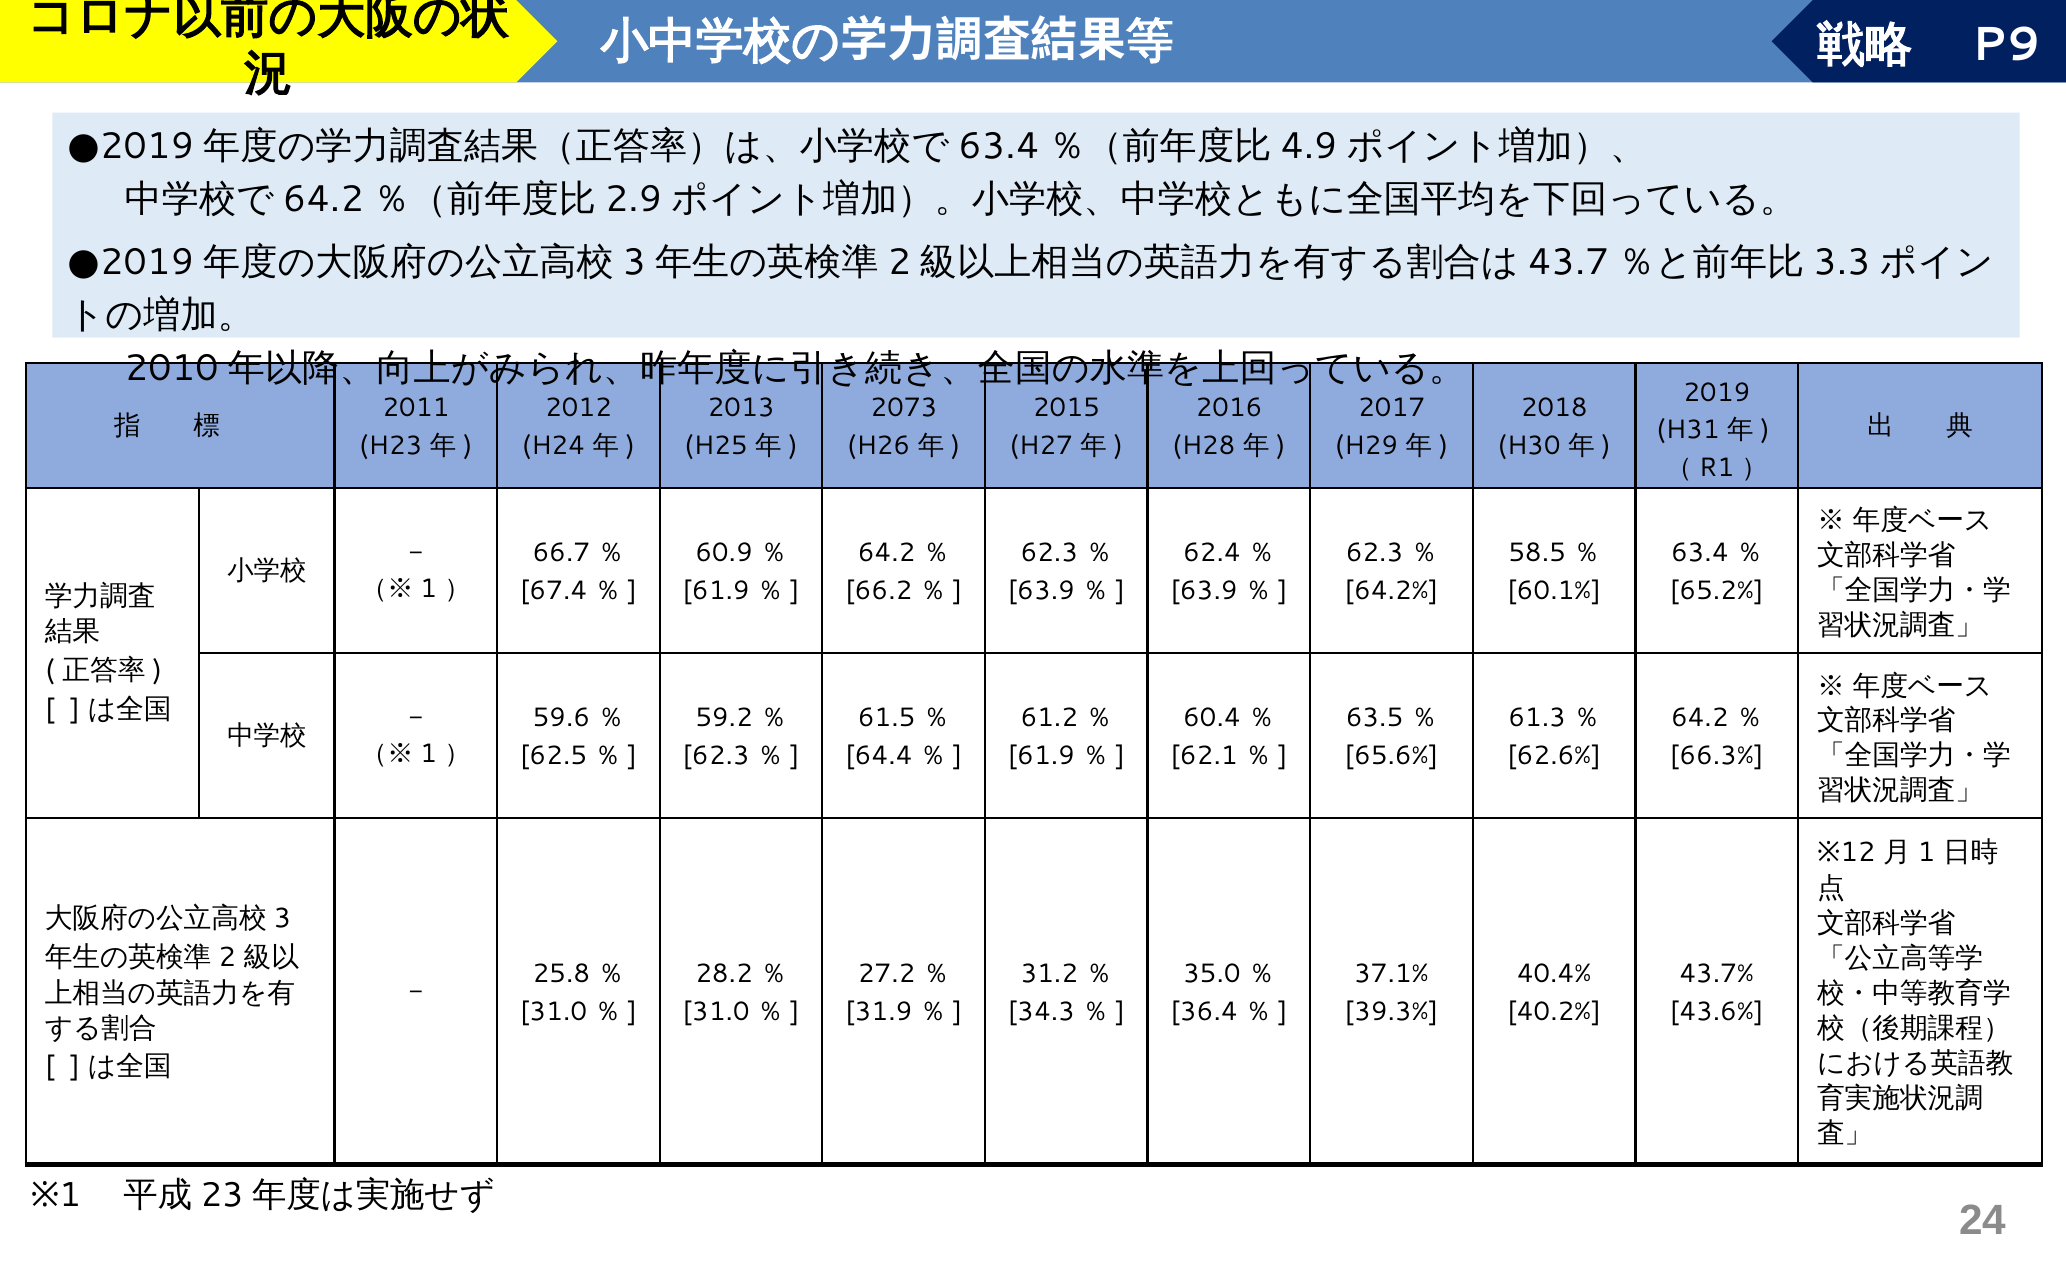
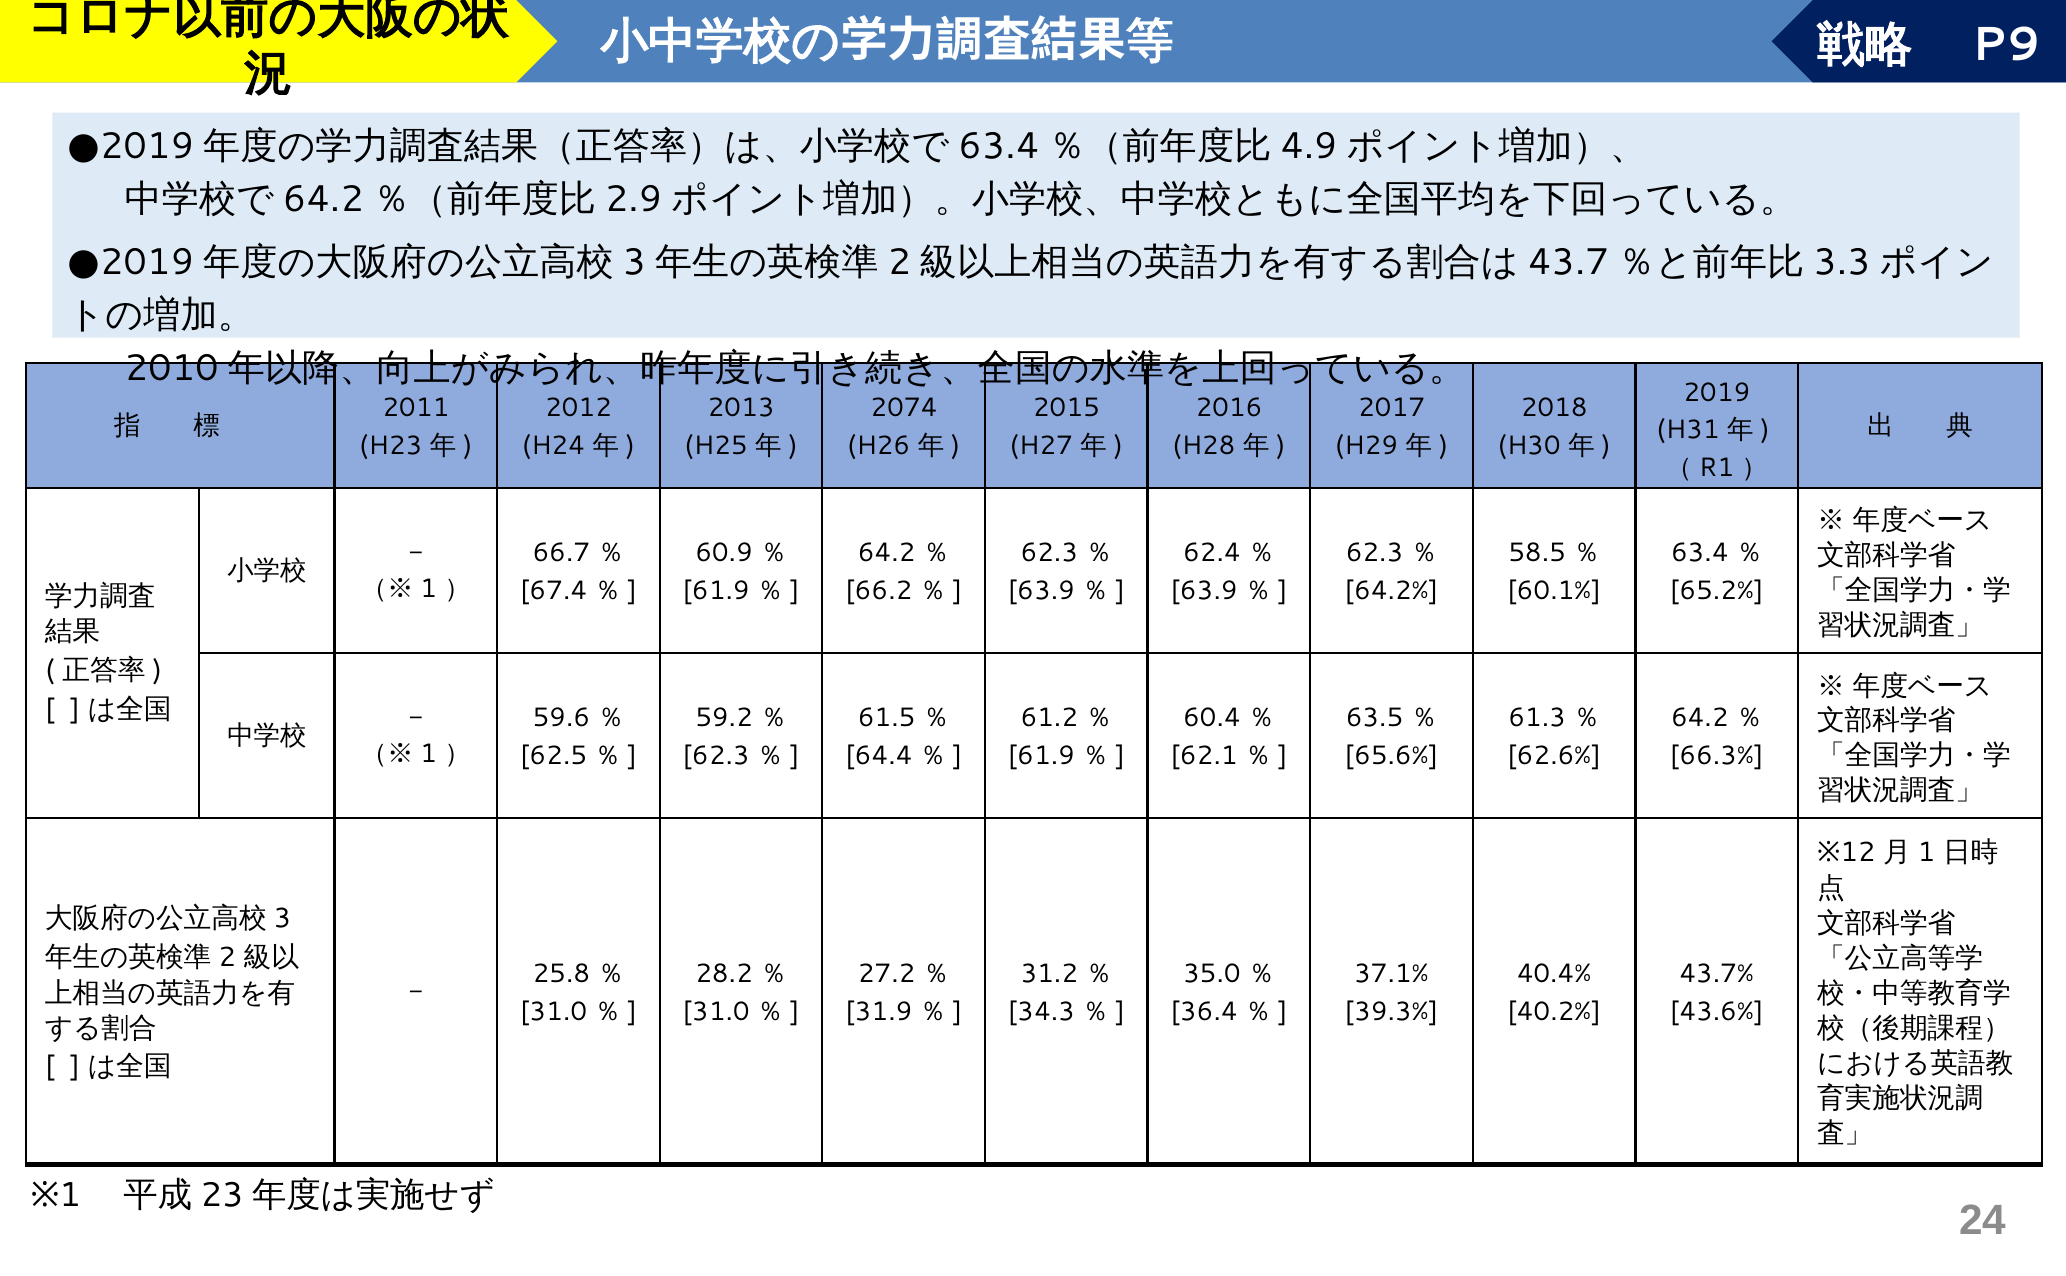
2073: 2073 -> 2074 (904, 408)
